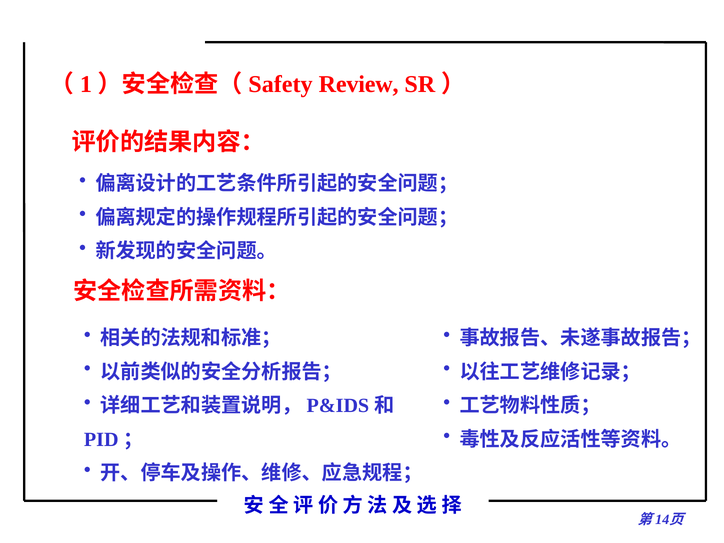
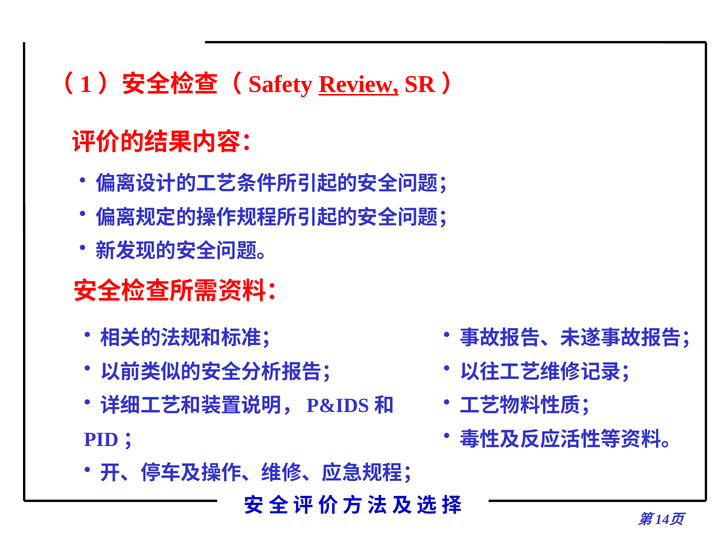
Review underline: none -> present (359, 84)
